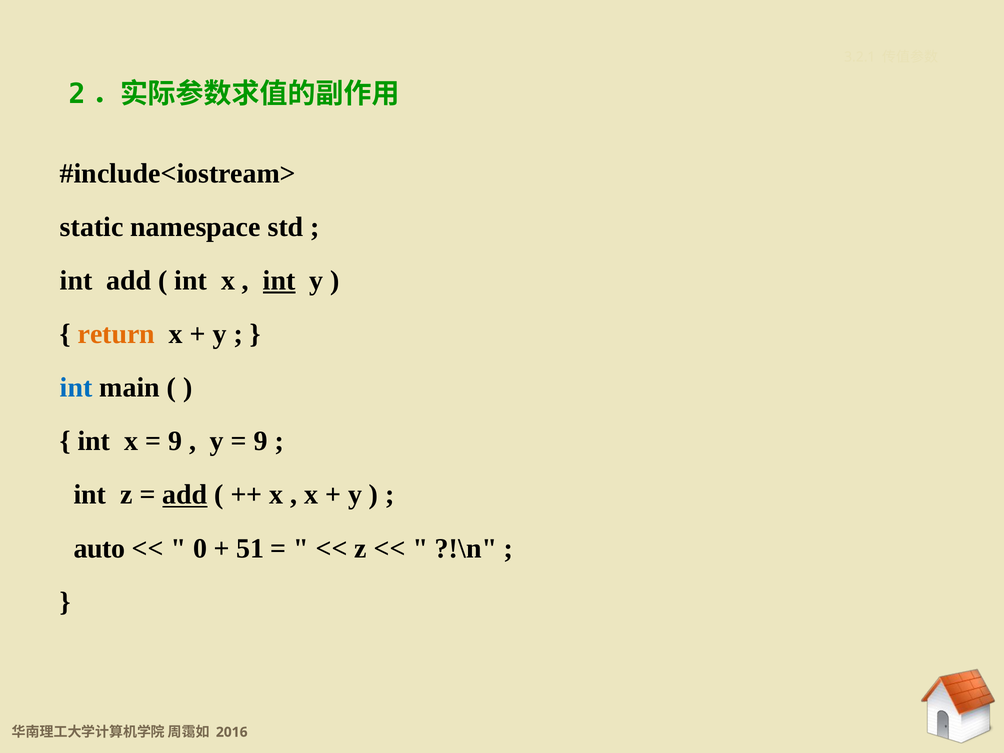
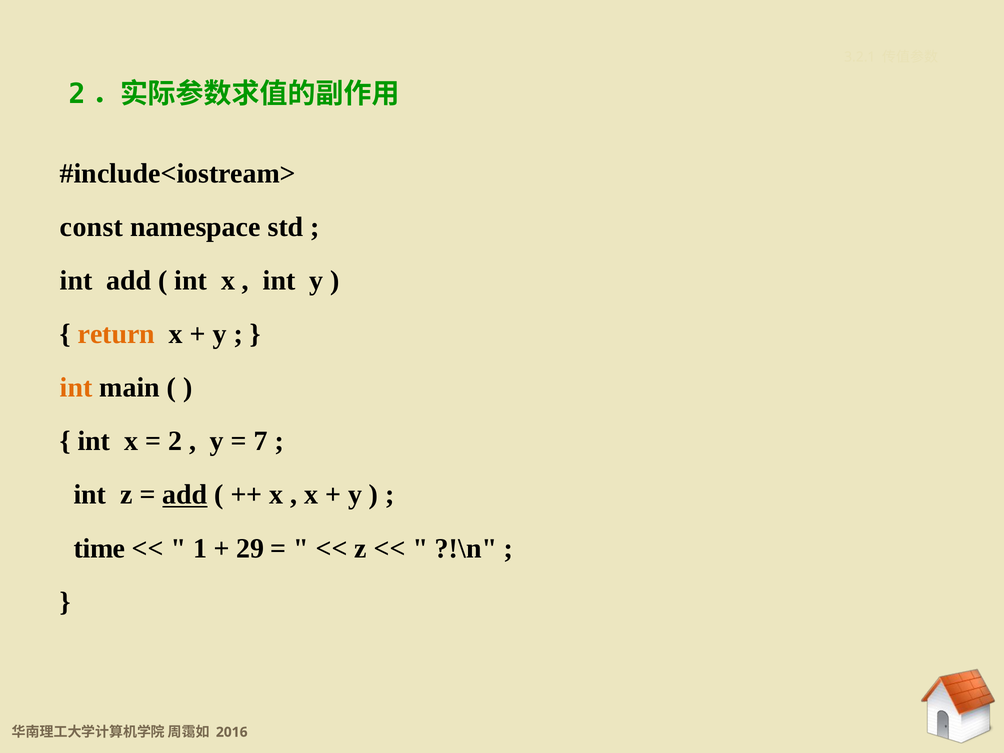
static: static -> const (92, 227)
int underline: present -> none (279, 281)
int colour: blue -> orange (76, 388)
9: 9 -> 2 (175, 441)
9: 9 -> 7 (261, 441)
auto: auto -> time (99, 548)
0: 0 -> 1 (200, 548)
51: 51 -> 29 (250, 548)
